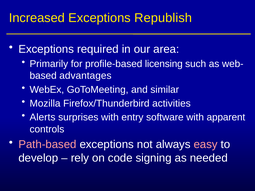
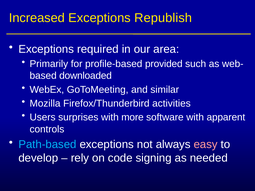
licensing: licensing -> provided (164, 64)
advantages: advantages -> downloaded (86, 76)
Alerts: Alerts -> Users (43, 117)
entry: entry -> more (132, 117)
Path-based colour: pink -> light blue (47, 145)
